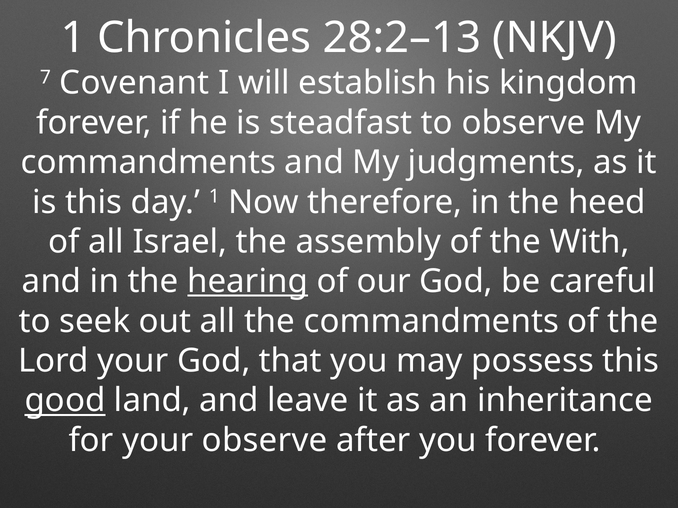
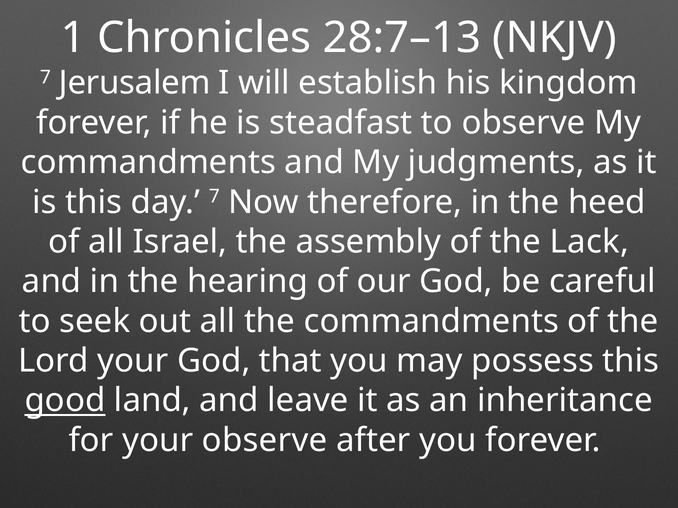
28:2–13: 28:2–13 -> 28:7–13 (402, 38)
Covenant: Covenant -> Jerusalem (135, 83)
day 1: 1 -> 7 (214, 197)
With: With -> Lack (589, 242)
hearing underline: present -> none (248, 282)
